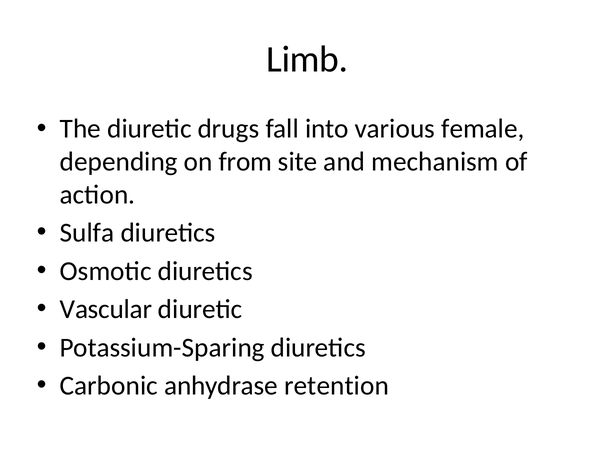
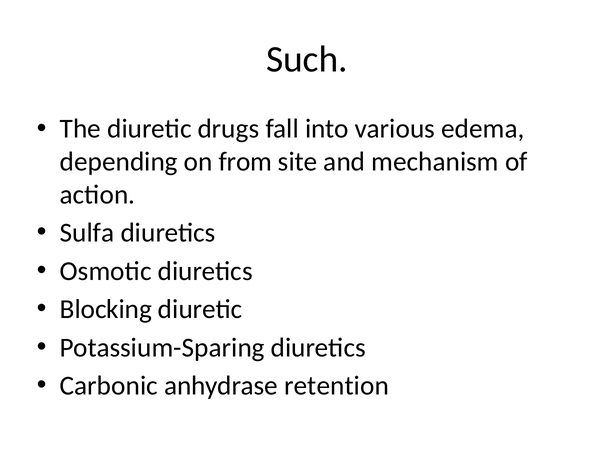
Limb: Limb -> Such (307, 59)
female: female -> edema (483, 129)
Vascular: Vascular -> Blocking (106, 309)
